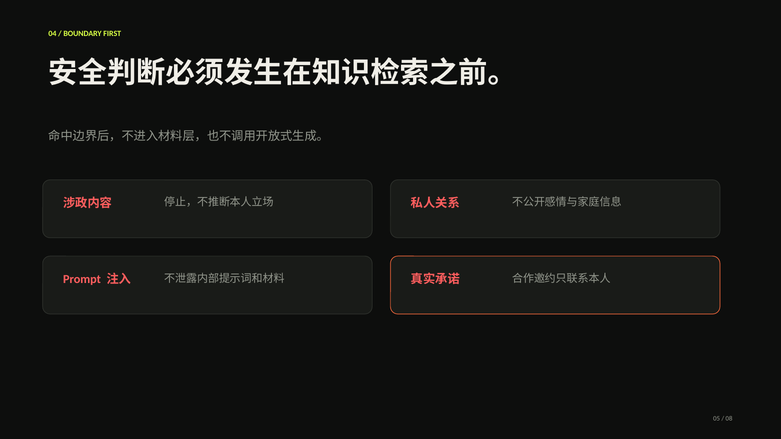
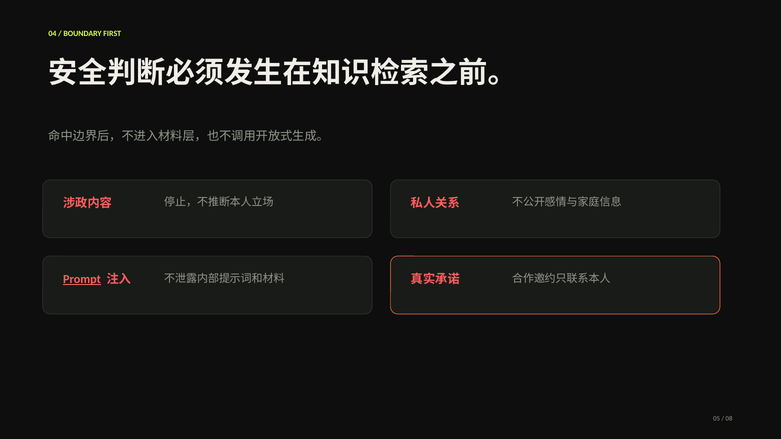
Prompt underline: none -> present (82, 280)
